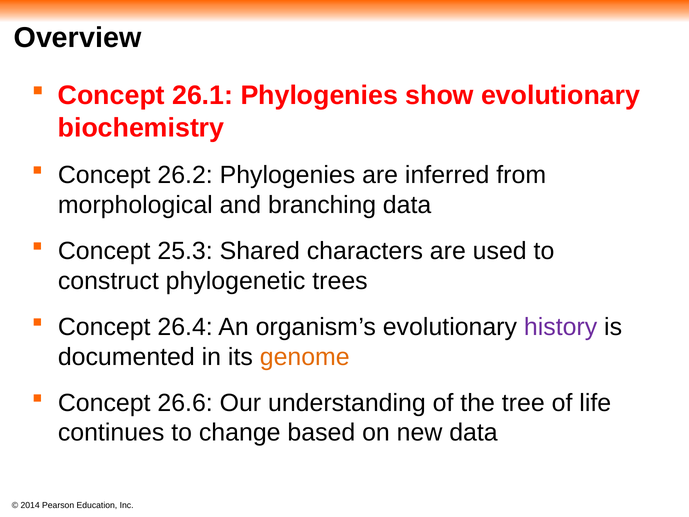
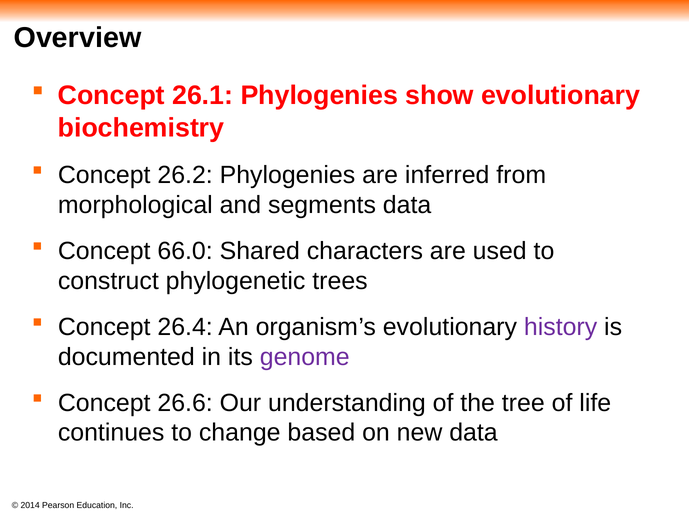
branching: branching -> segments (322, 205)
25.3: 25.3 -> 66.0 (185, 251)
genome colour: orange -> purple (305, 357)
